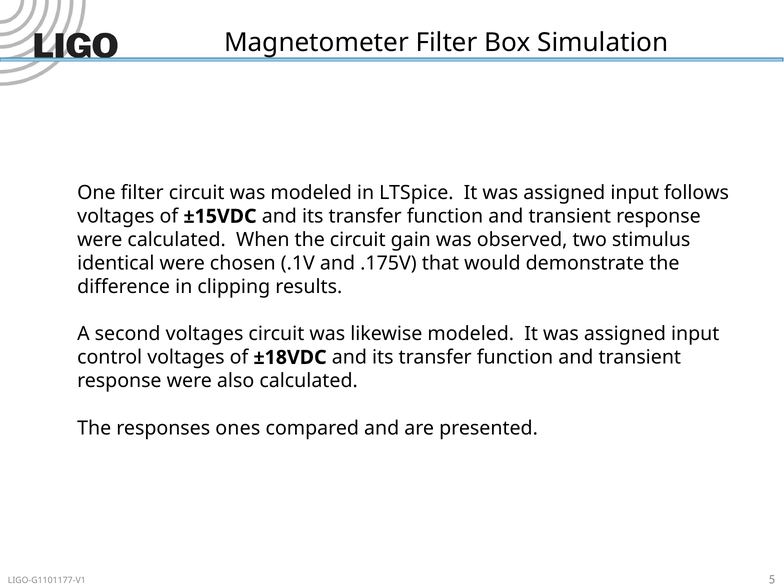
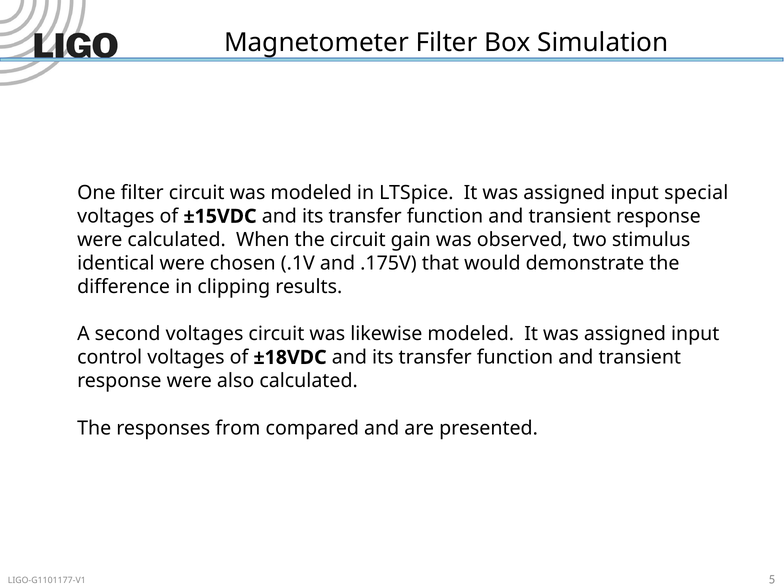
follows: follows -> special (696, 193)
ones: ones -> from (238, 428)
